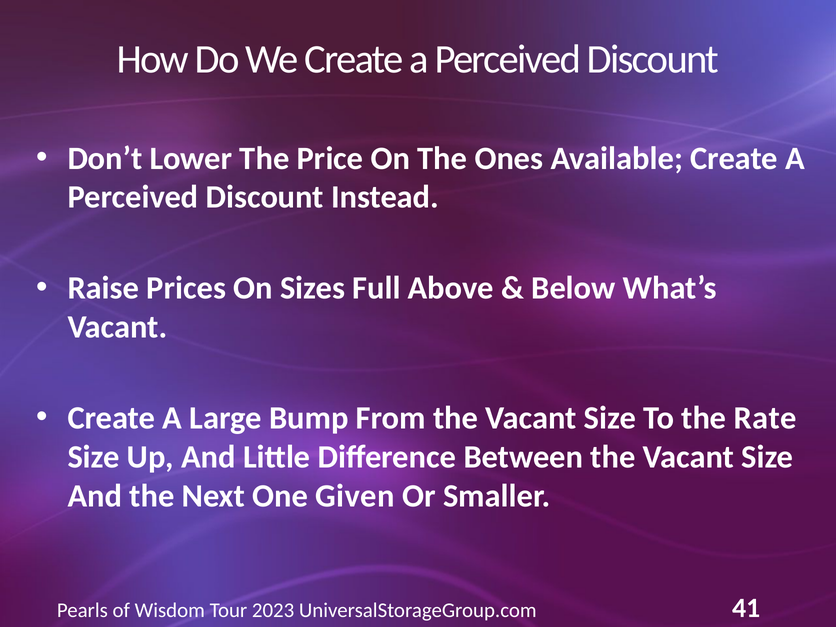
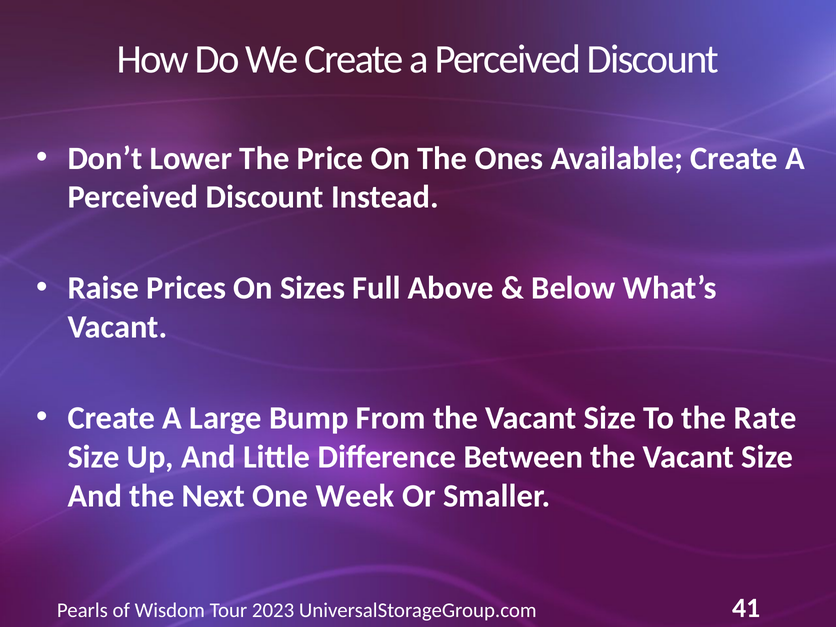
Given: Given -> Week (355, 496)
